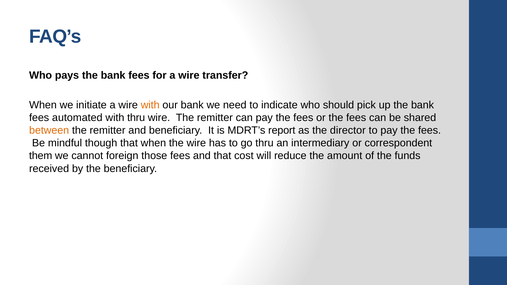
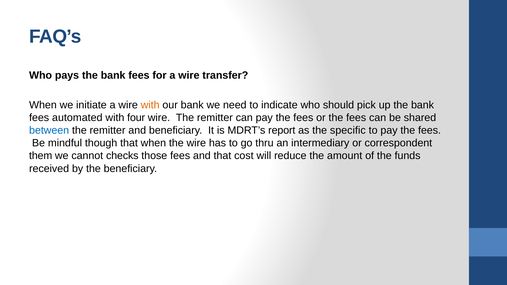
with thru: thru -> four (136, 118)
between colour: orange -> blue (49, 131)
director: director -> specific (348, 131)
foreign: foreign -> checks (122, 156)
